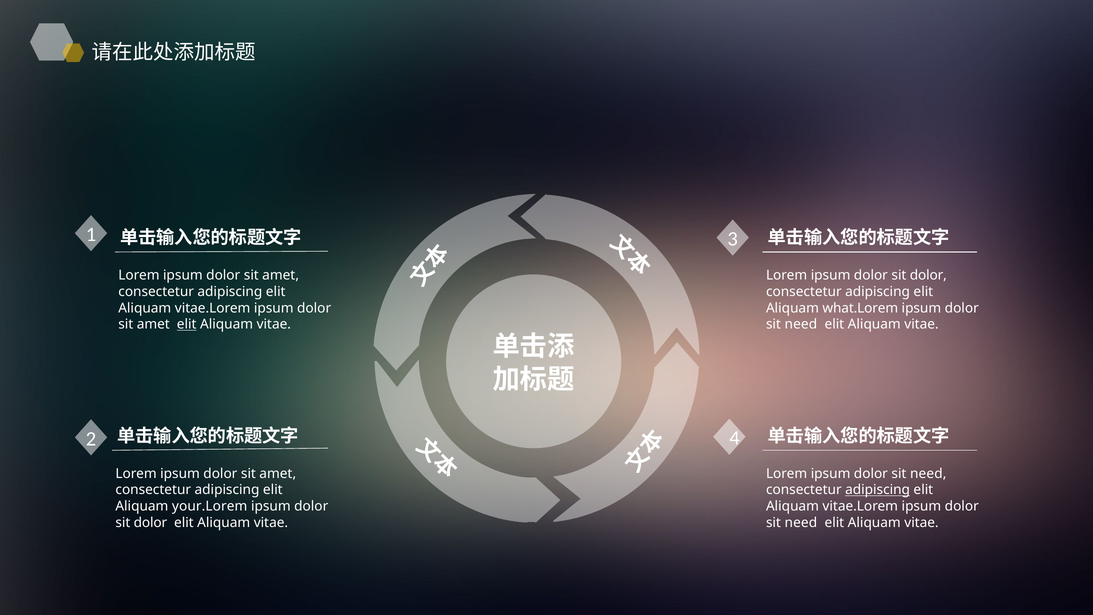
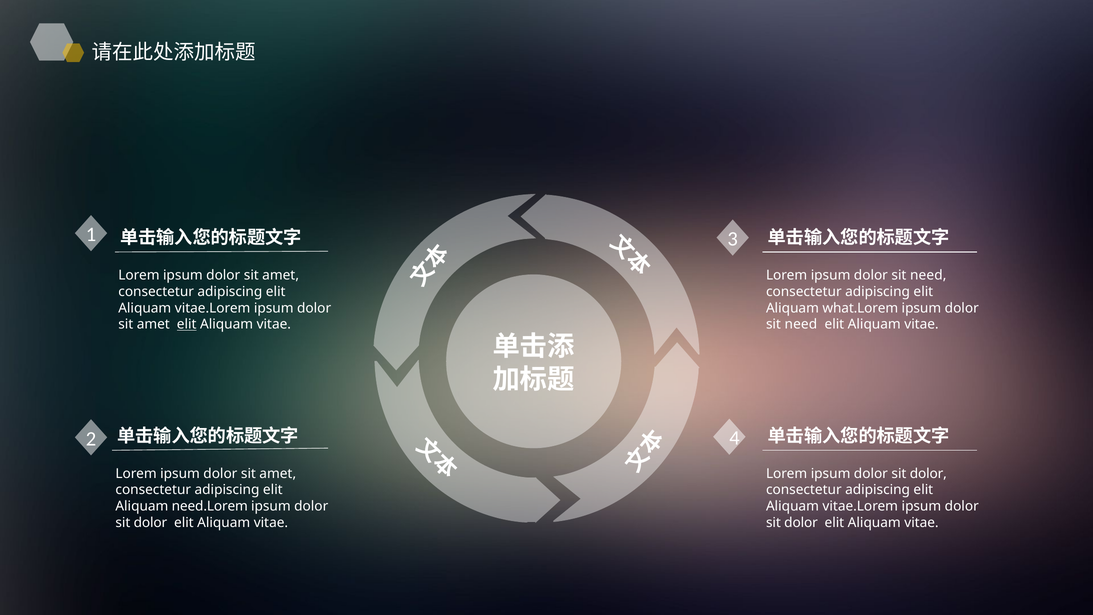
dolor: dolor -> need (928, 275)
need: need -> dolor (928, 473)
adipiscing underline: present -> none (878, 490)
your.Lorem: your.Lorem -> need.Lorem (210, 506)
need: need -> dolor (801, 523)
